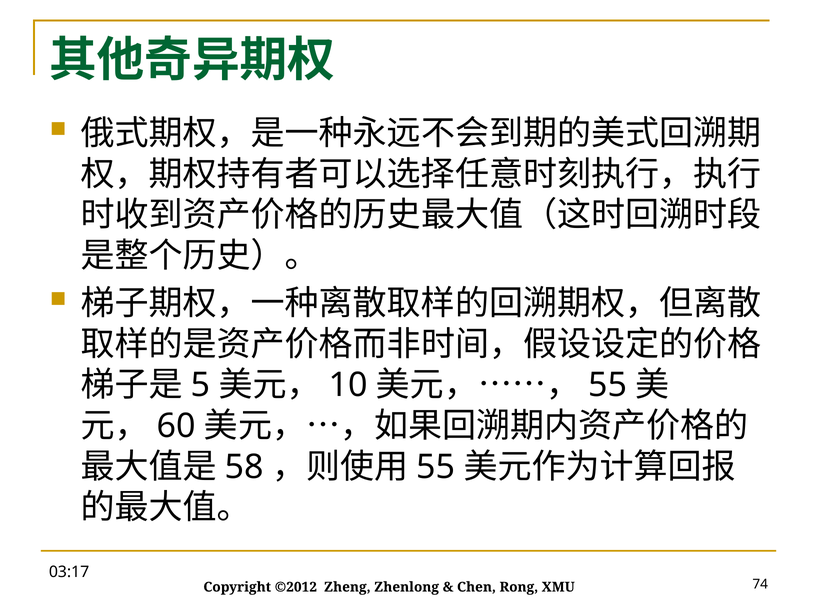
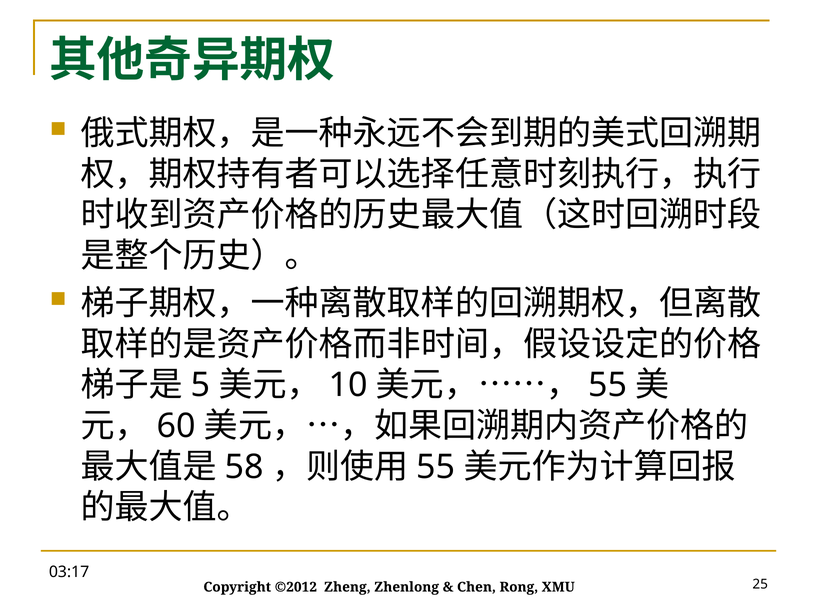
74: 74 -> 25 (760, 585)
